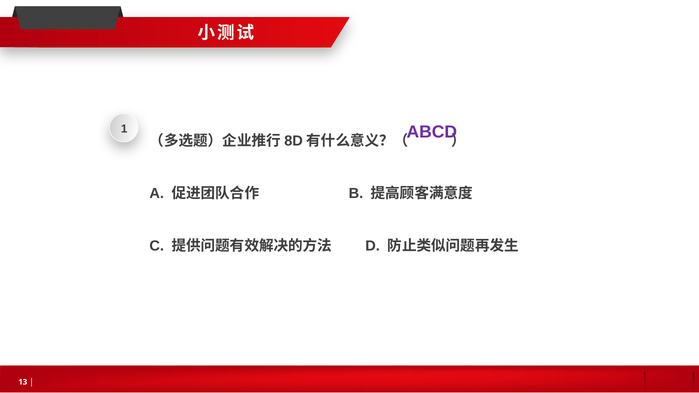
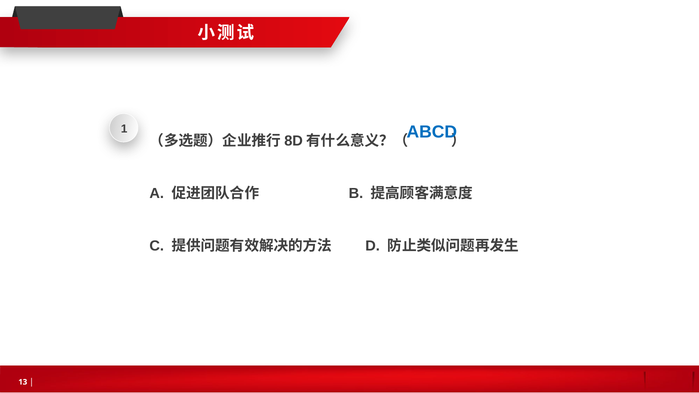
ABCD colour: purple -> blue (432, 132)
